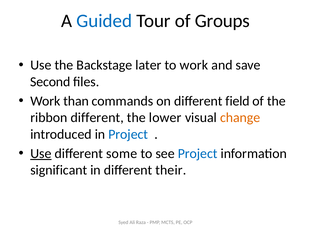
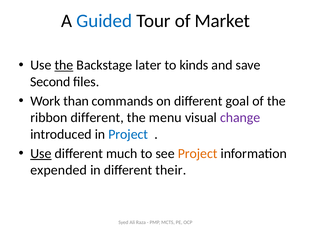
Groups: Groups -> Market (222, 21)
the underline: none -> present (64, 65)
to work: work -> kinds (194, 65)
field: field -> goal (237, 101)
lower: lower -> menu (165, 118)
change colour: orange -> purple (240, 118)
some: some -> much (122, 154)
Project colour: blue -> orange (198, 154)
significant: significant -> expended (59, 170)
